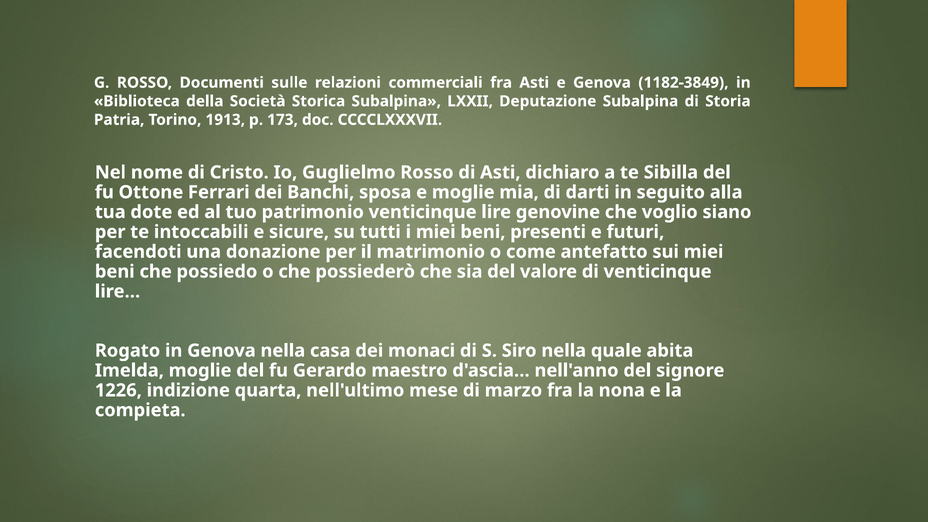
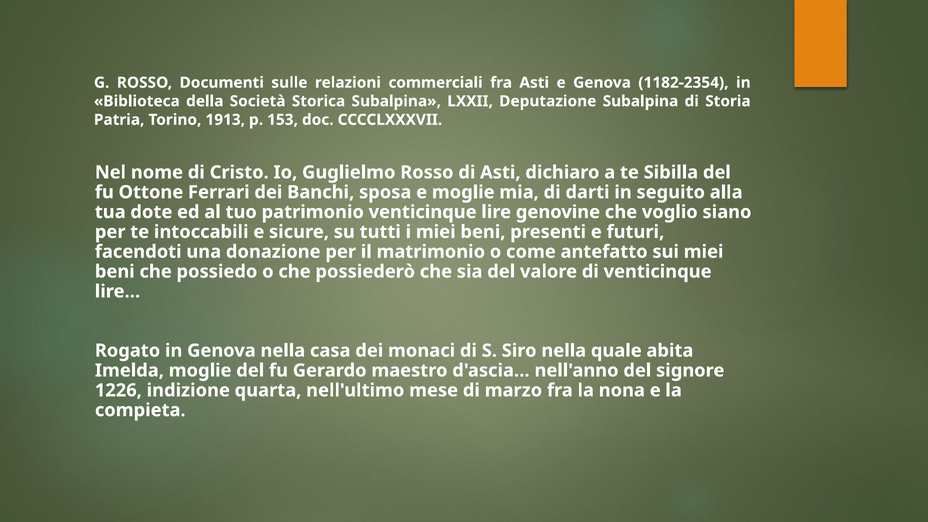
1182-3849: 1182-3849 -> 1182-2354 (683, 83)
173: 173 -> 153 (283, 120)
